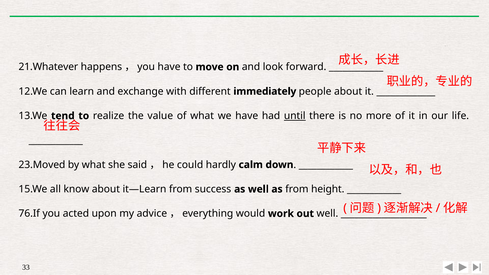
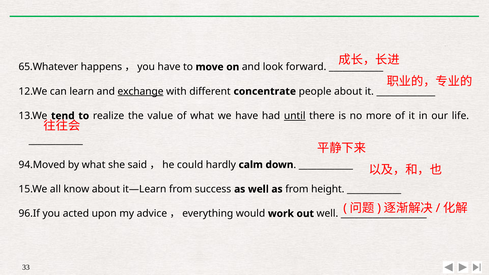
21.Whatever: 21.Whatever -> 65.Whatever (48, 67)
exchange underline: none -> present (141, 91)
immediately: immediately -> concentrate (265, 91)
23.Moved: 23.Moved -> 94.Moved (42, 165)
76.If: 76.If -> 96.If (29, 214)
